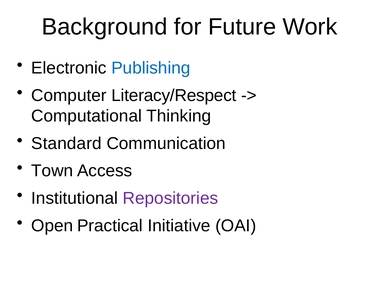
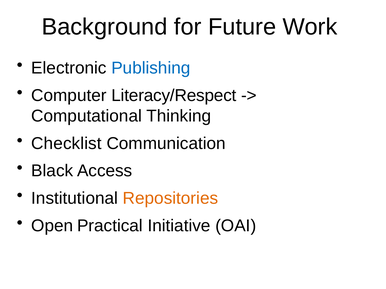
Standard: Standard -> Checklist (66, 144)
Town: Town -> Black (52, 171)
Repositories colour: purple -> orange (170, 199)
